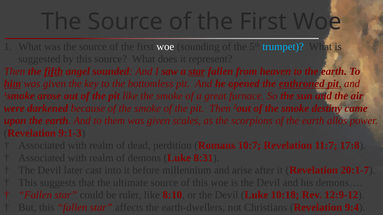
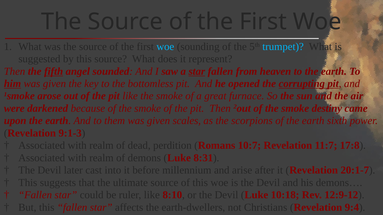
woe colour: white -> light blue (165, 47)
enthroned: enthroned -> corrupting (302, 84)
allos: allos -> sixth (337, 121)
